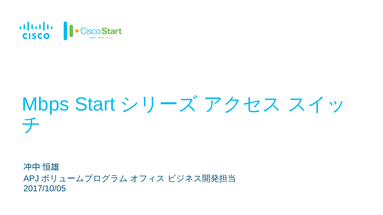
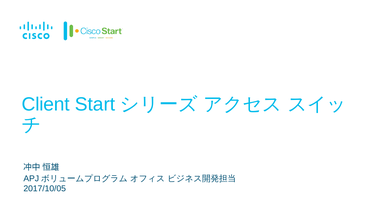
Mbps: Mbps -> Client (46, 104)
